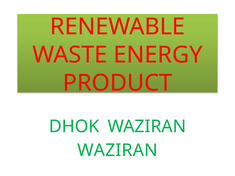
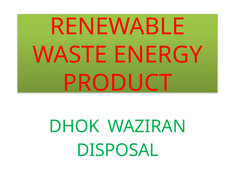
WAZIRAN: WAZIRAN -> DISPOSAL (118, 150)
